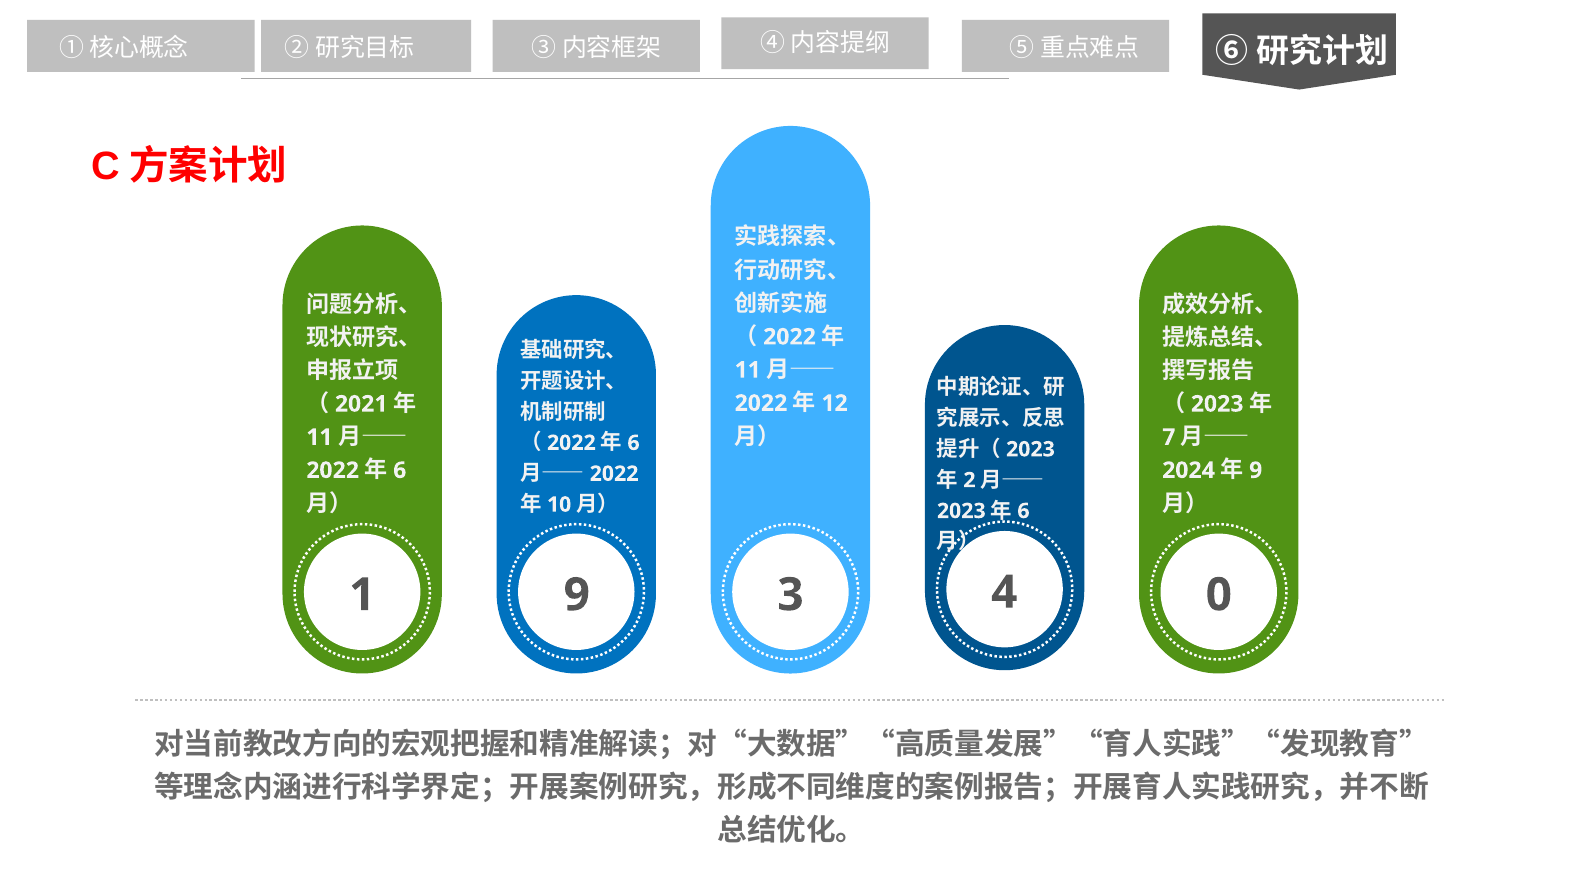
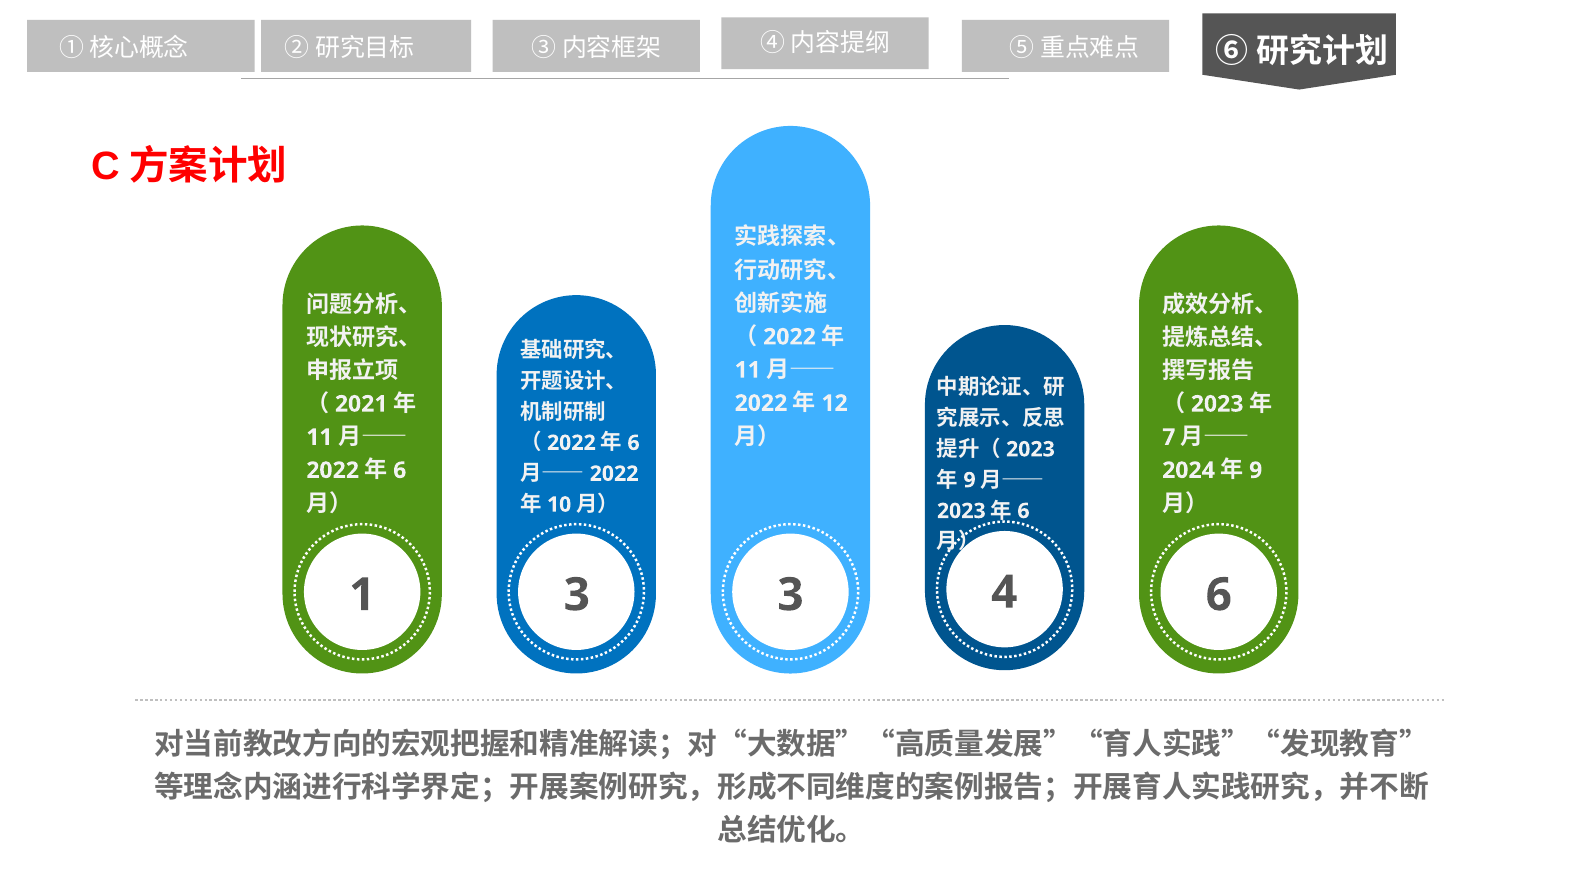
2: 2 -> 9 (970, 480)
1 9: 9 -> 3 (577, 595)
3 0: 0 -> 6 (1219, 595)
